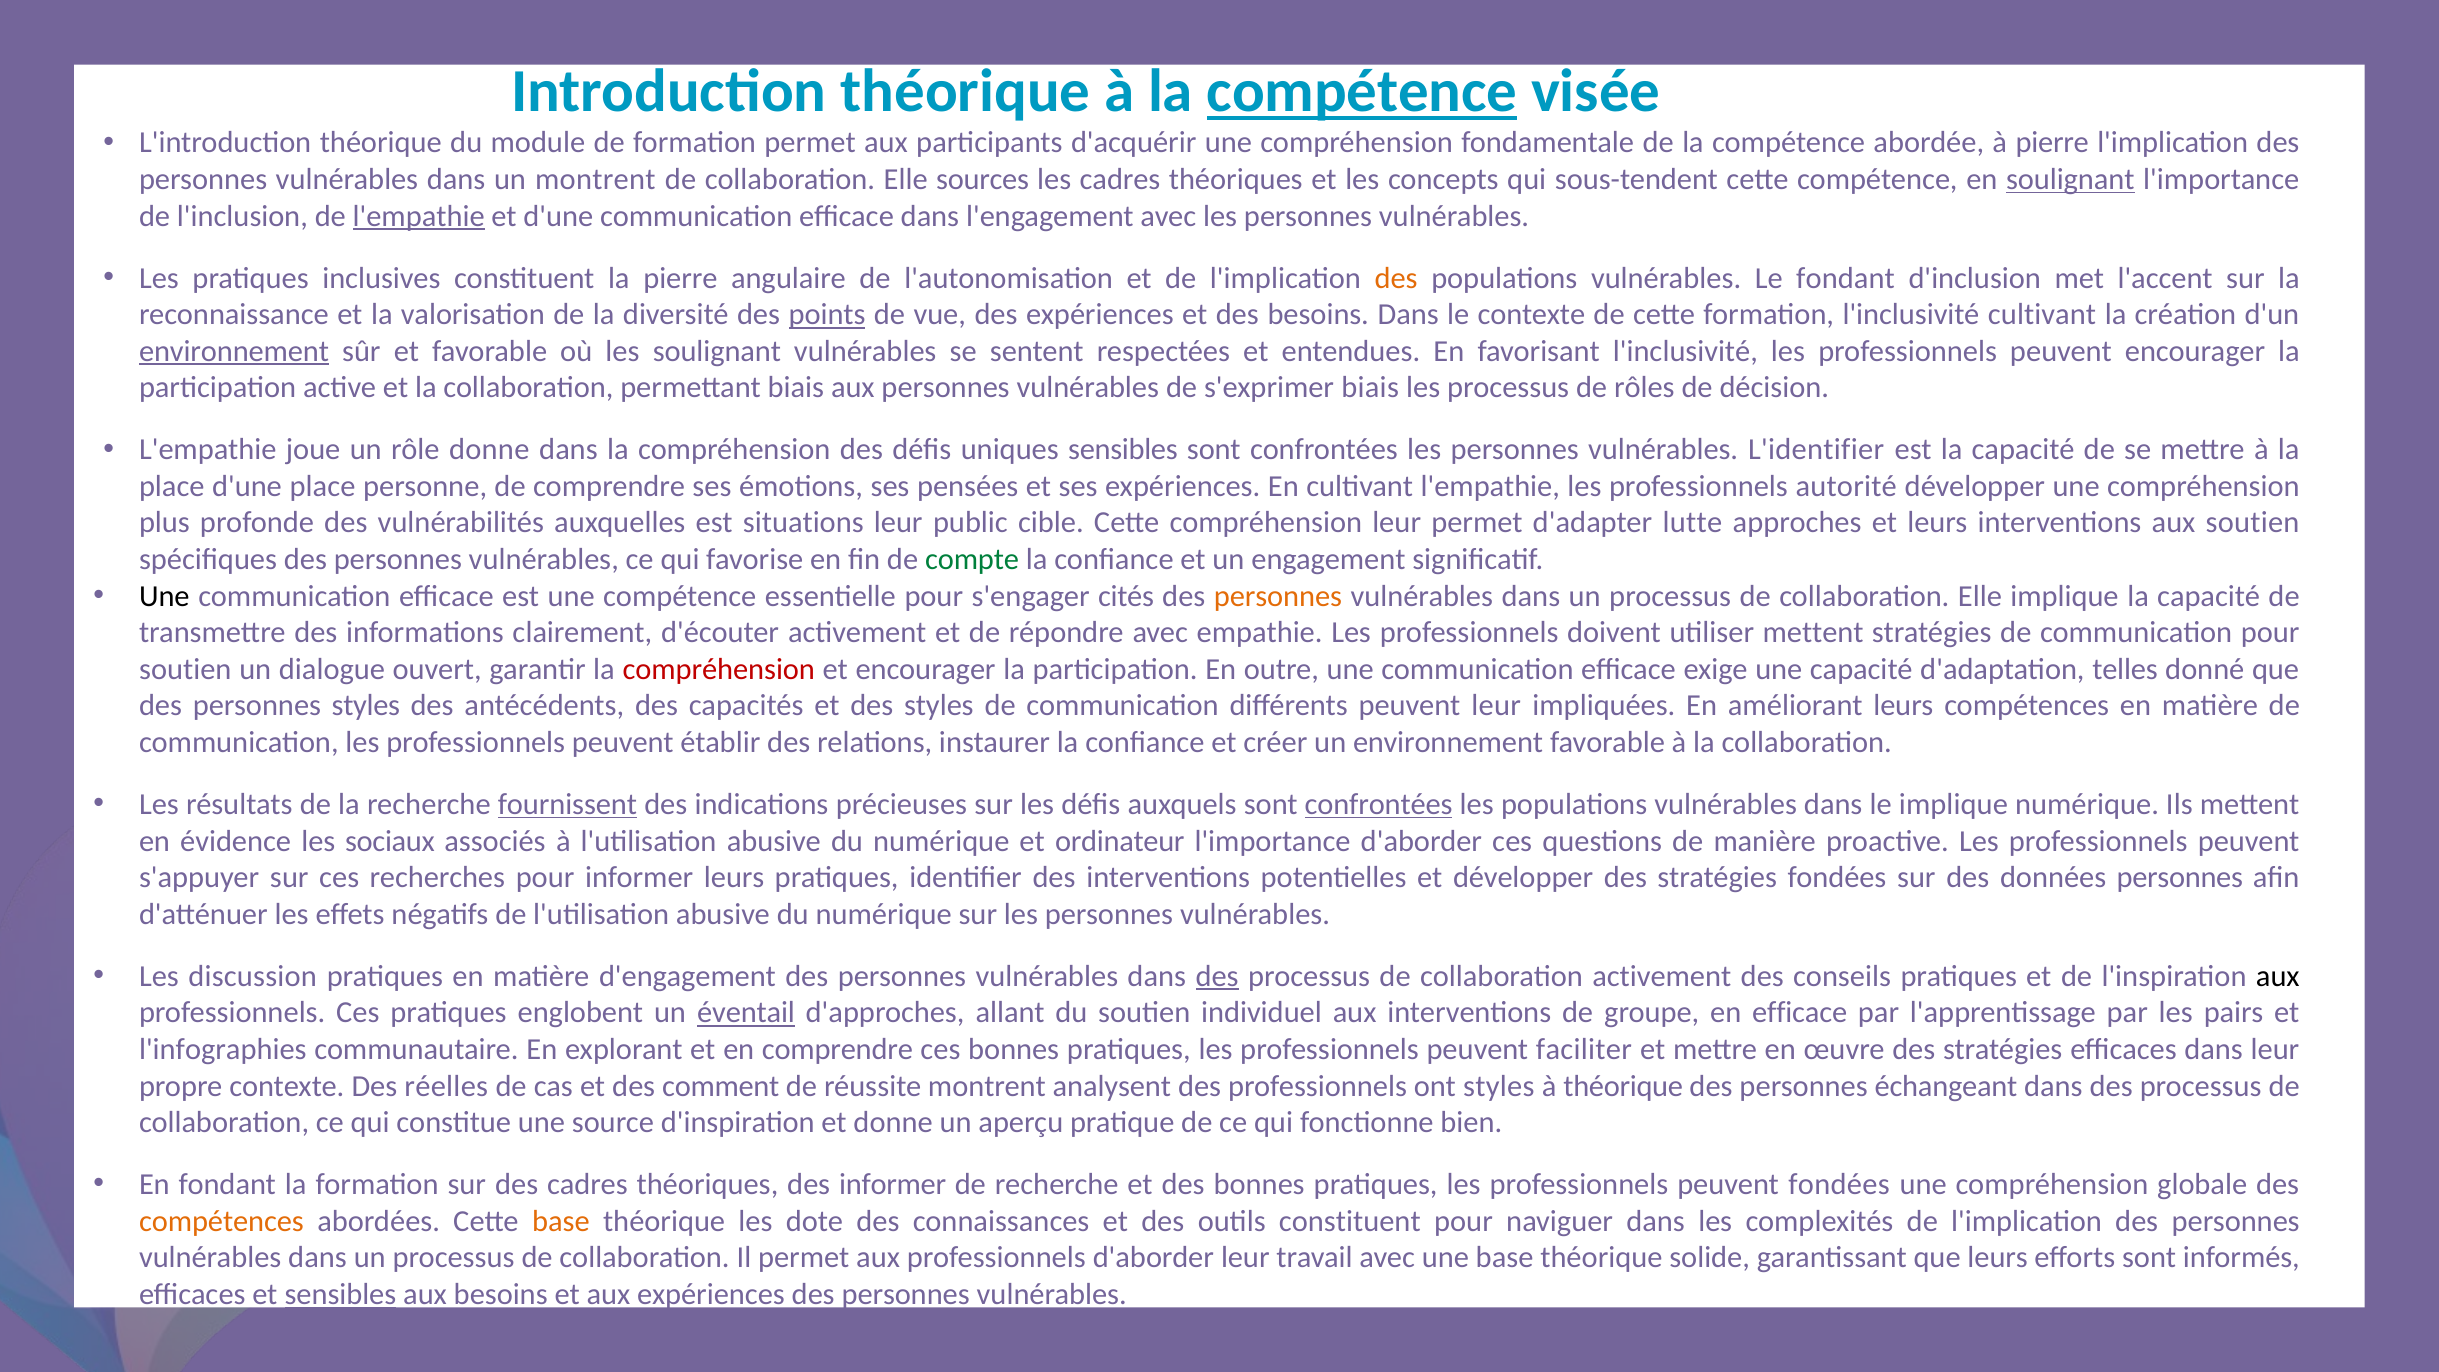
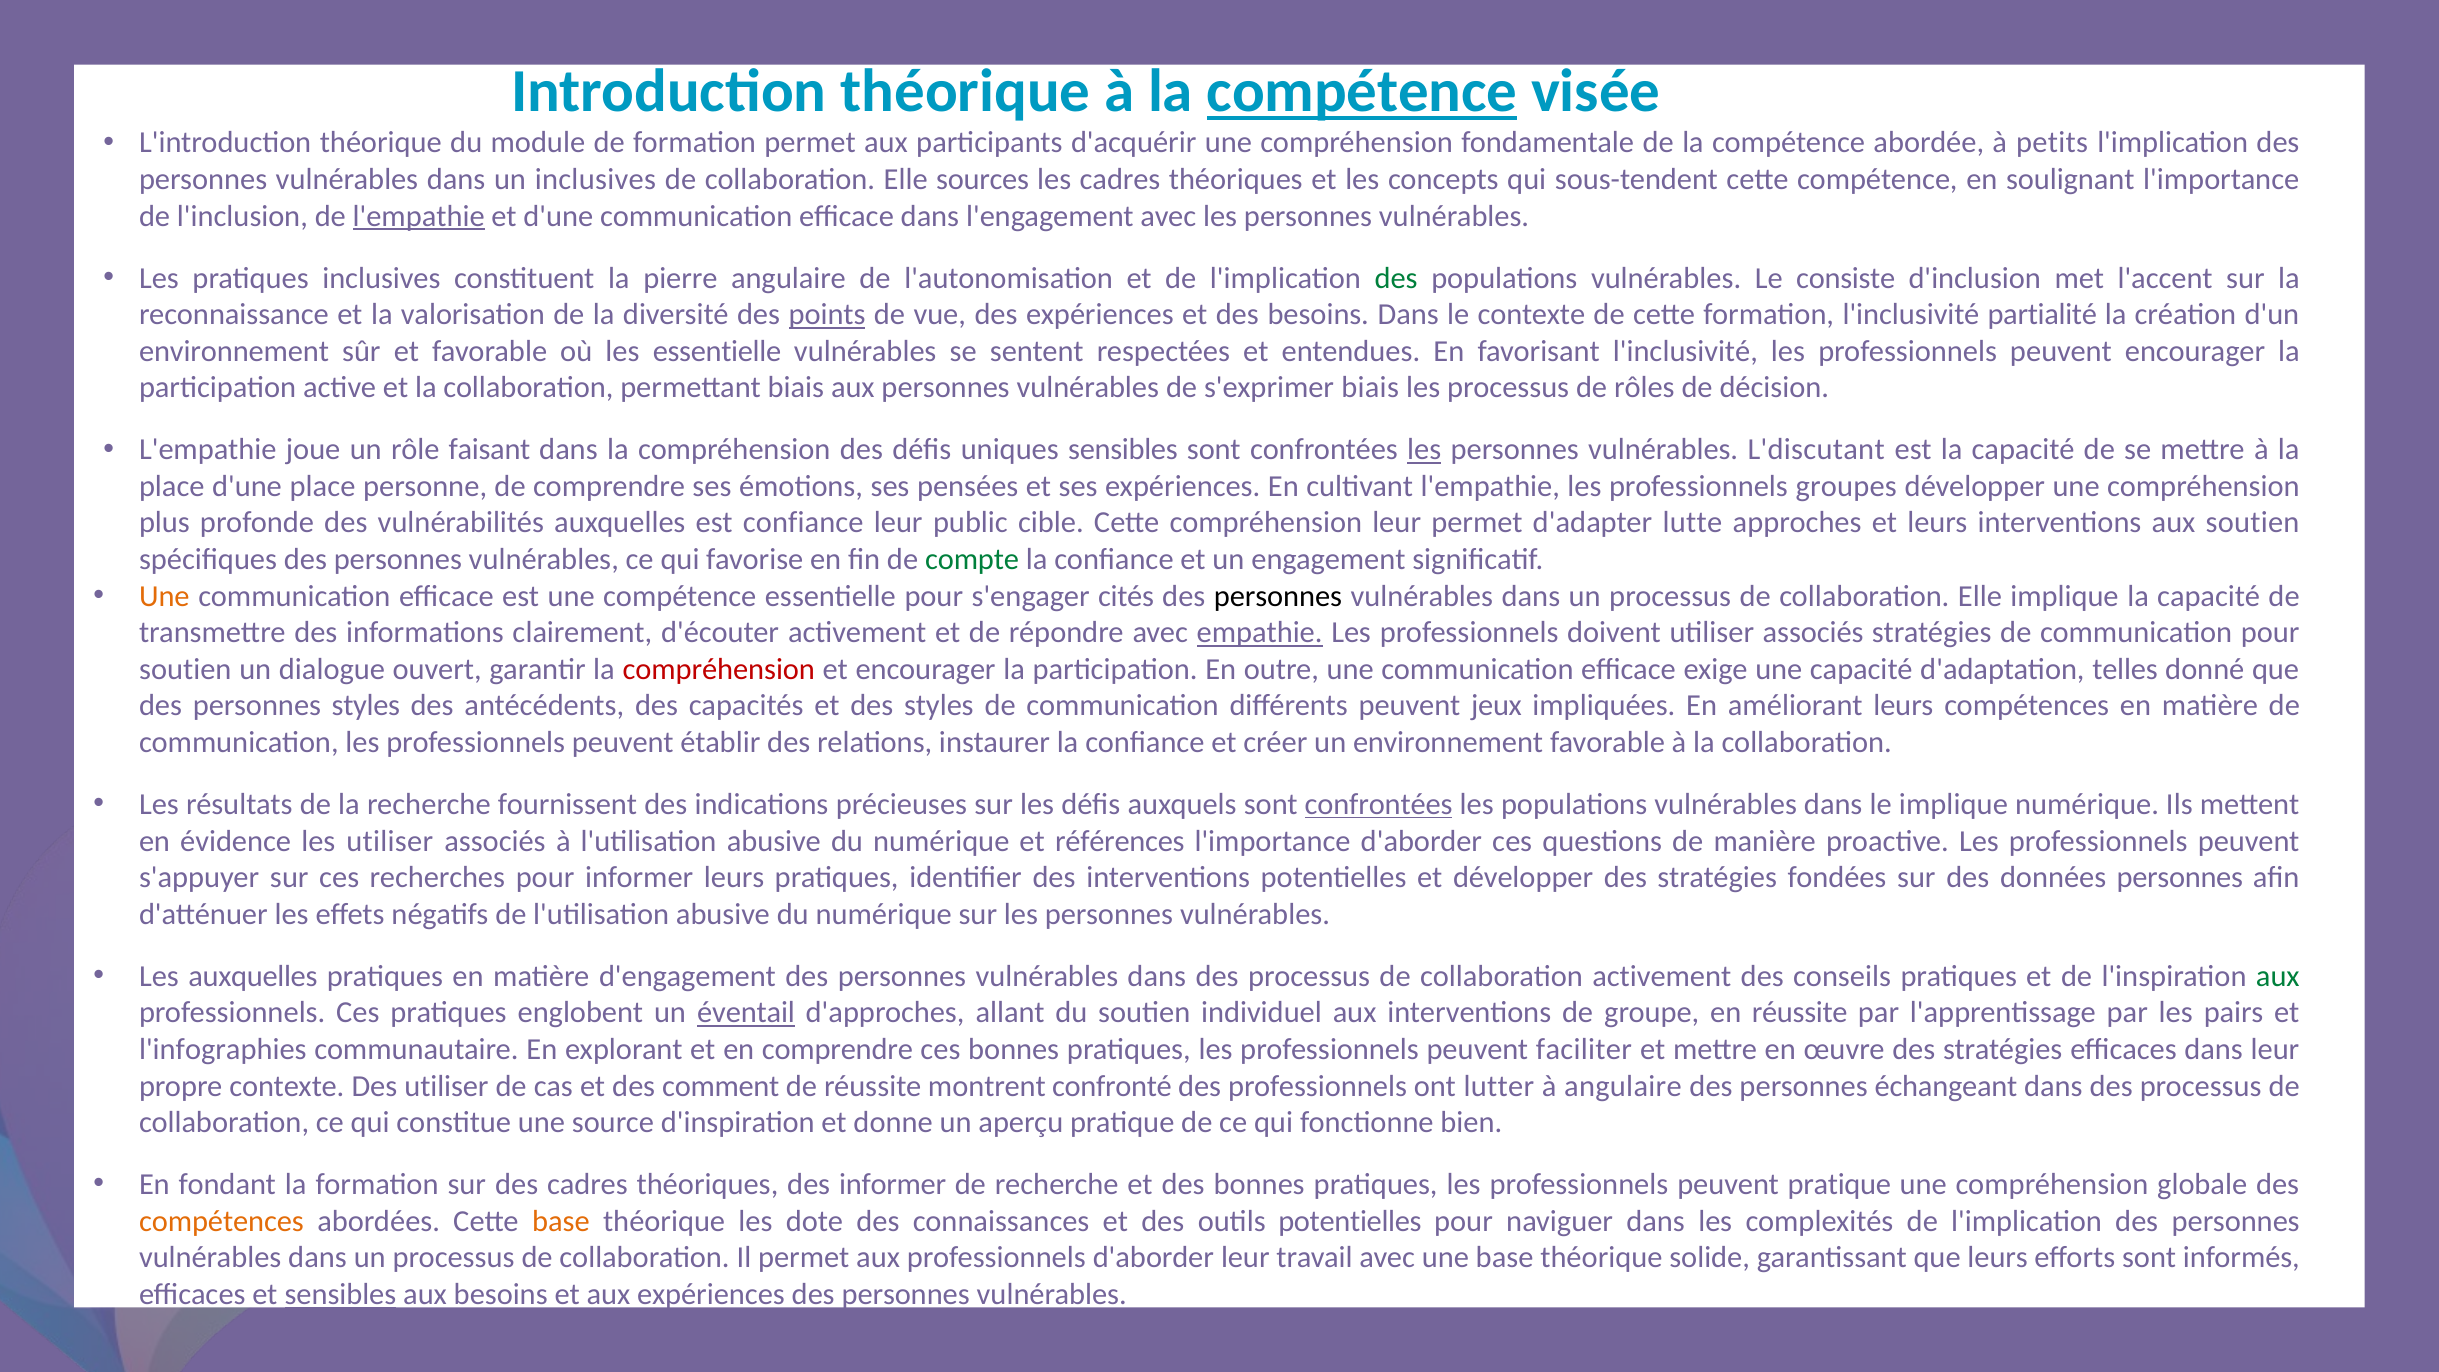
à pierre: pierre -> petits (2052, 143)
un montrent: montrent -> inclusives (595, 179)
soulignant underline: present -> none (2070, 179)
des colour: orange -> green (1396, 278)
Le fondant: fondant -> consiste (1846, 278)
l'inclusivité cultivant: cultivant -> partialité (2042, 315)
environnement underline: present -> none (234, 351)
les soulignant: soulignant -> essentielle (717, 351)
rôle donne: donne -> faisant (490, 450)
les underline: none -> present (1424, 450)
L'identifier: L'identifier -> L'discutant (1816, 450)
autorité: autorité -> groupes (1846, 486)
est situations: situations -> confiance (803, 523)
Une colour: black -> orange (164, 596)
personnes colour: orange -> black (1278, 596)
empathie underline: none -> present (1260, 633)
doivent utiliser mettent: mettent -> associés (1813, 633)
peuvent leur: leur -> jeux (1497, 706)
fournissent underline: present -> none (567, 804)
les sociaux: sociaux -> utiliser (390, 841)
ordinateur: ordinateur -> références (1120, 841)
Les discussion: discussion -> auxquelles (253, 976)
des underline: present -> none (1217, 976)
aux colour: black -> green (2278, 976)
en efficace: efficace -> réussite (1800, 1013)
Des réelles: réelles -> utiliser (446, 1086)
analysent: analysent -> confronté (1112, 1086)
ont styles: styles -> lutter (1499, 1086)
à théorique: théorique -> angulaire (1623, 1086)
peuvent fondées: fondées -> pratique (1839, 1184)
outils constituent: constituent -> potentielles (1350, 1221)
